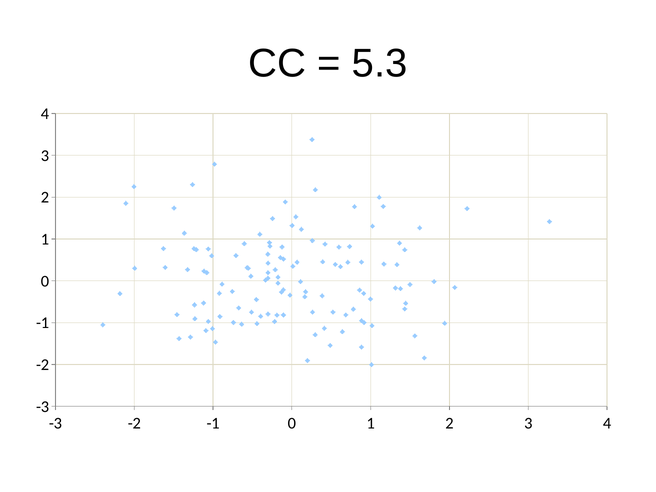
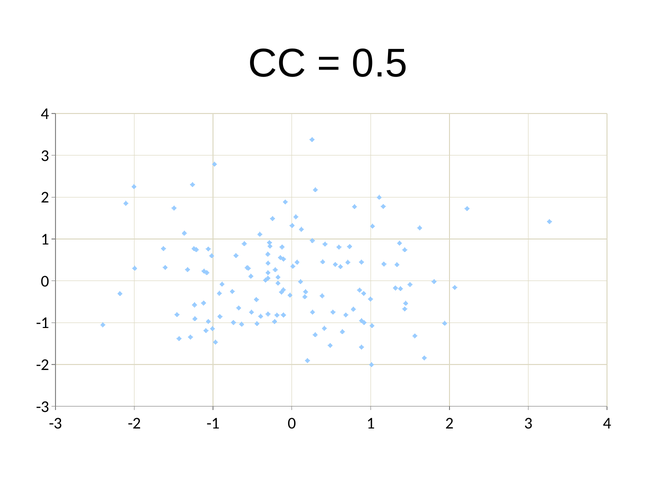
5.3: 5.3 -> 0.5 (380, 64)
